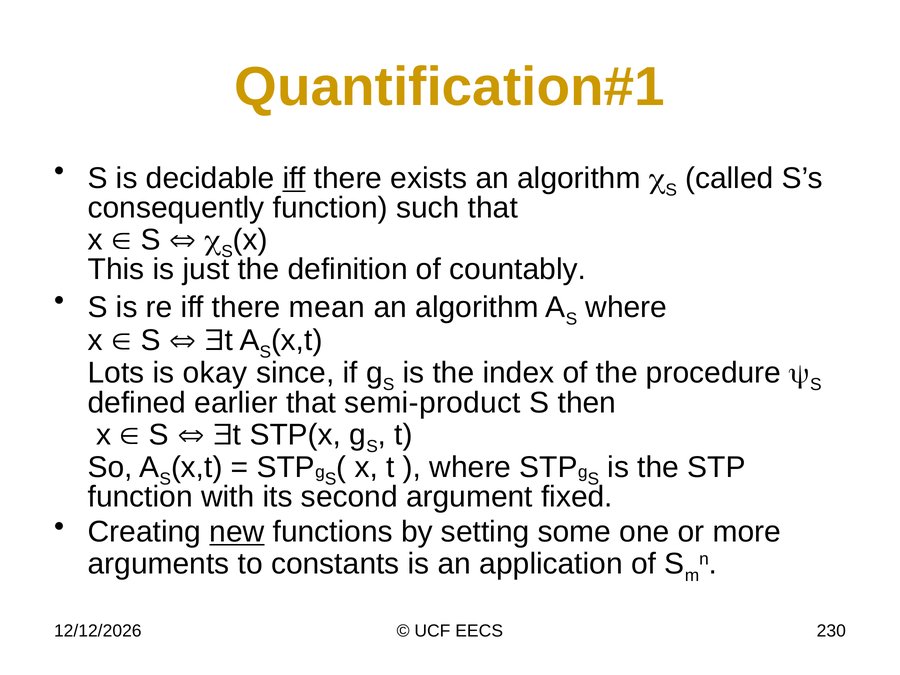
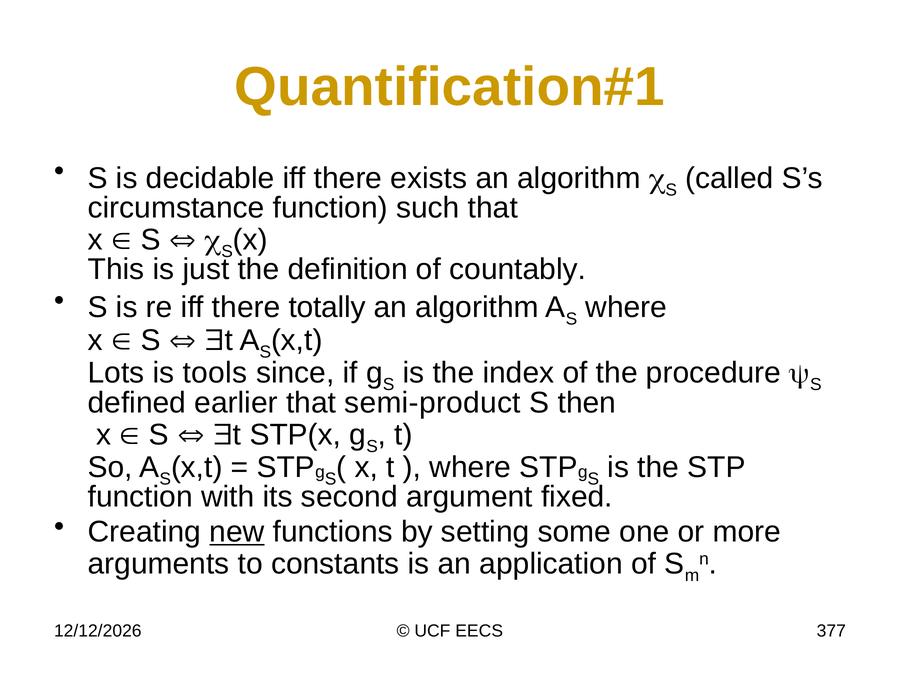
iff underline: present -> none (294, 178)
consequently: consequently -> circumstance (176, 208)
mean: mean -> totally (327, 307)
okay: okay -> tools (215, 373)
230: 230 -> 377 (831, 631)
